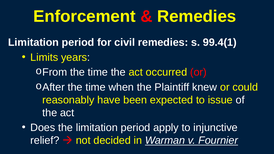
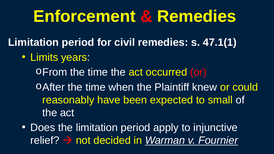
99.4(1: 99.4(1 -> 47.1(1 (220, 42)
issue: issue -> small (220, 100)
